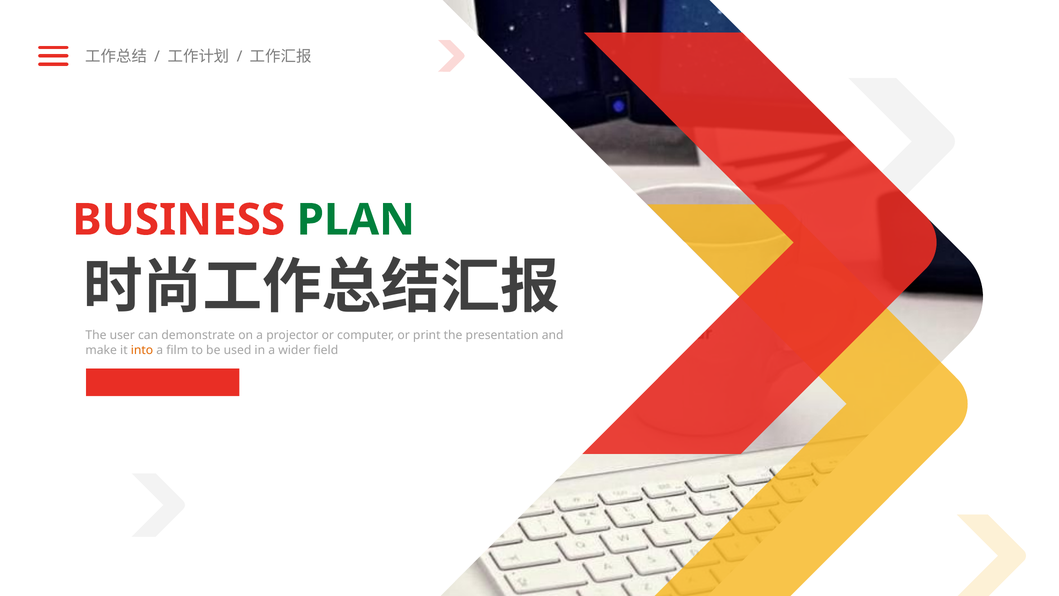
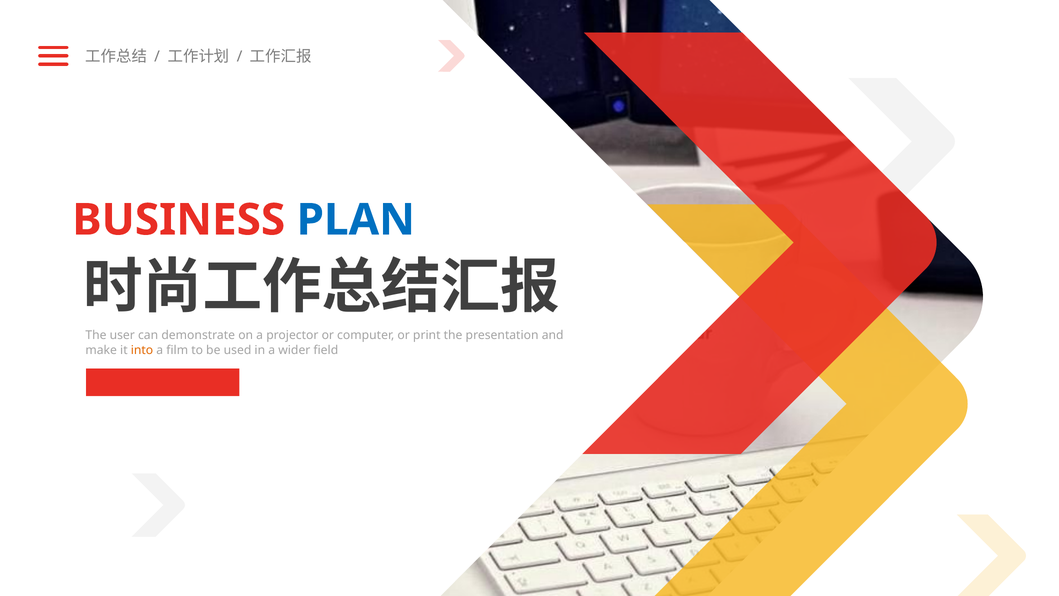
PLAN colour: green -> blue (356, 220)
